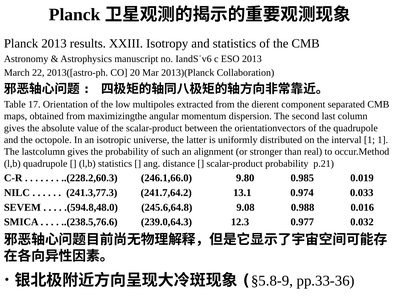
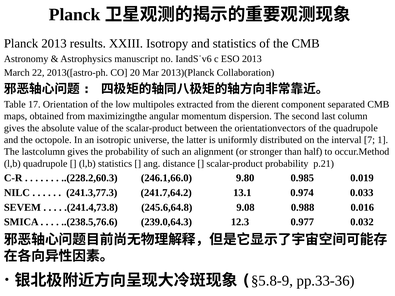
interval 1: 1 -> 7 (369, 140)
real: real -> half (313, 152)
.(594.8,48.0: .(594.8,48.0 -> .(241.4,73.8 (91, 208)
